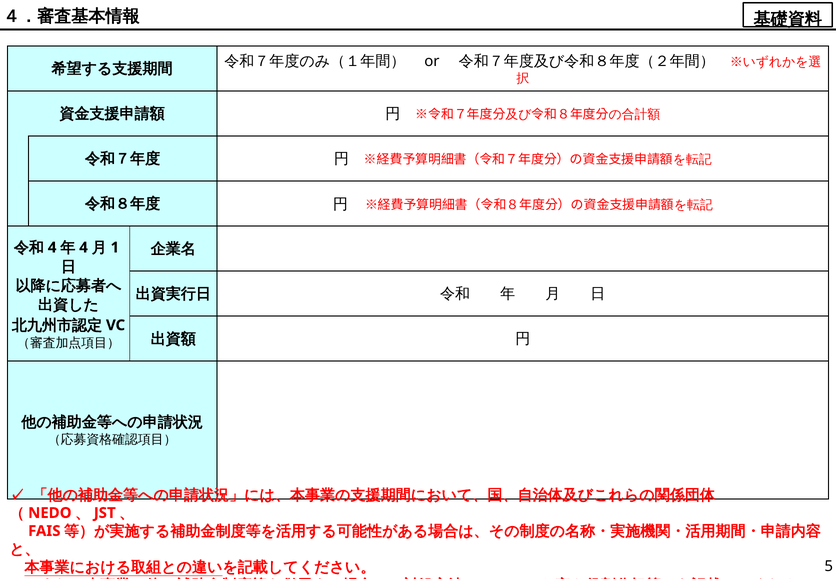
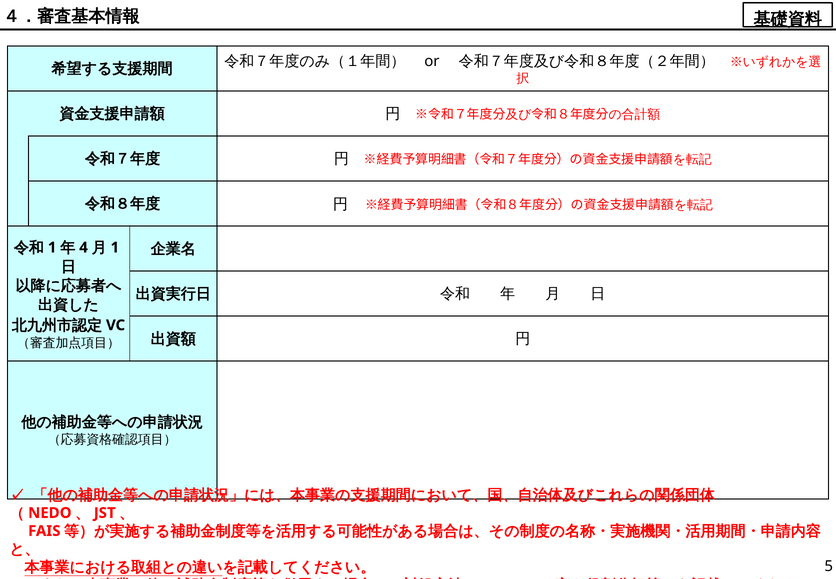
4: 4 -> 1 (52, 247)
